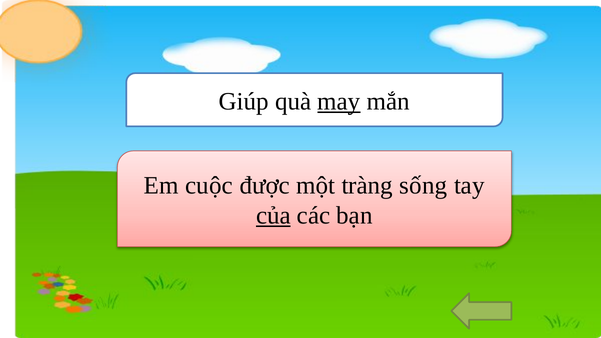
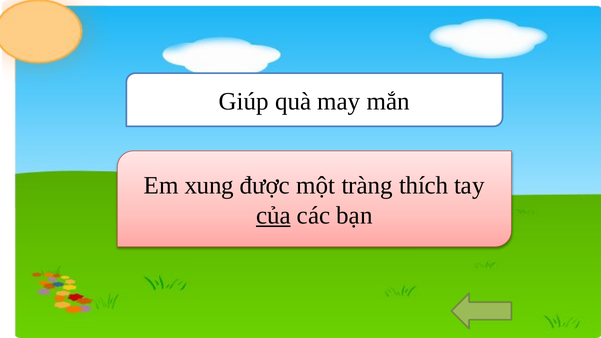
may underline: present -> none (339, 102)
cuộc: cuộc -> xung (209, 186)
sống: sống -> thích (424, 186)
